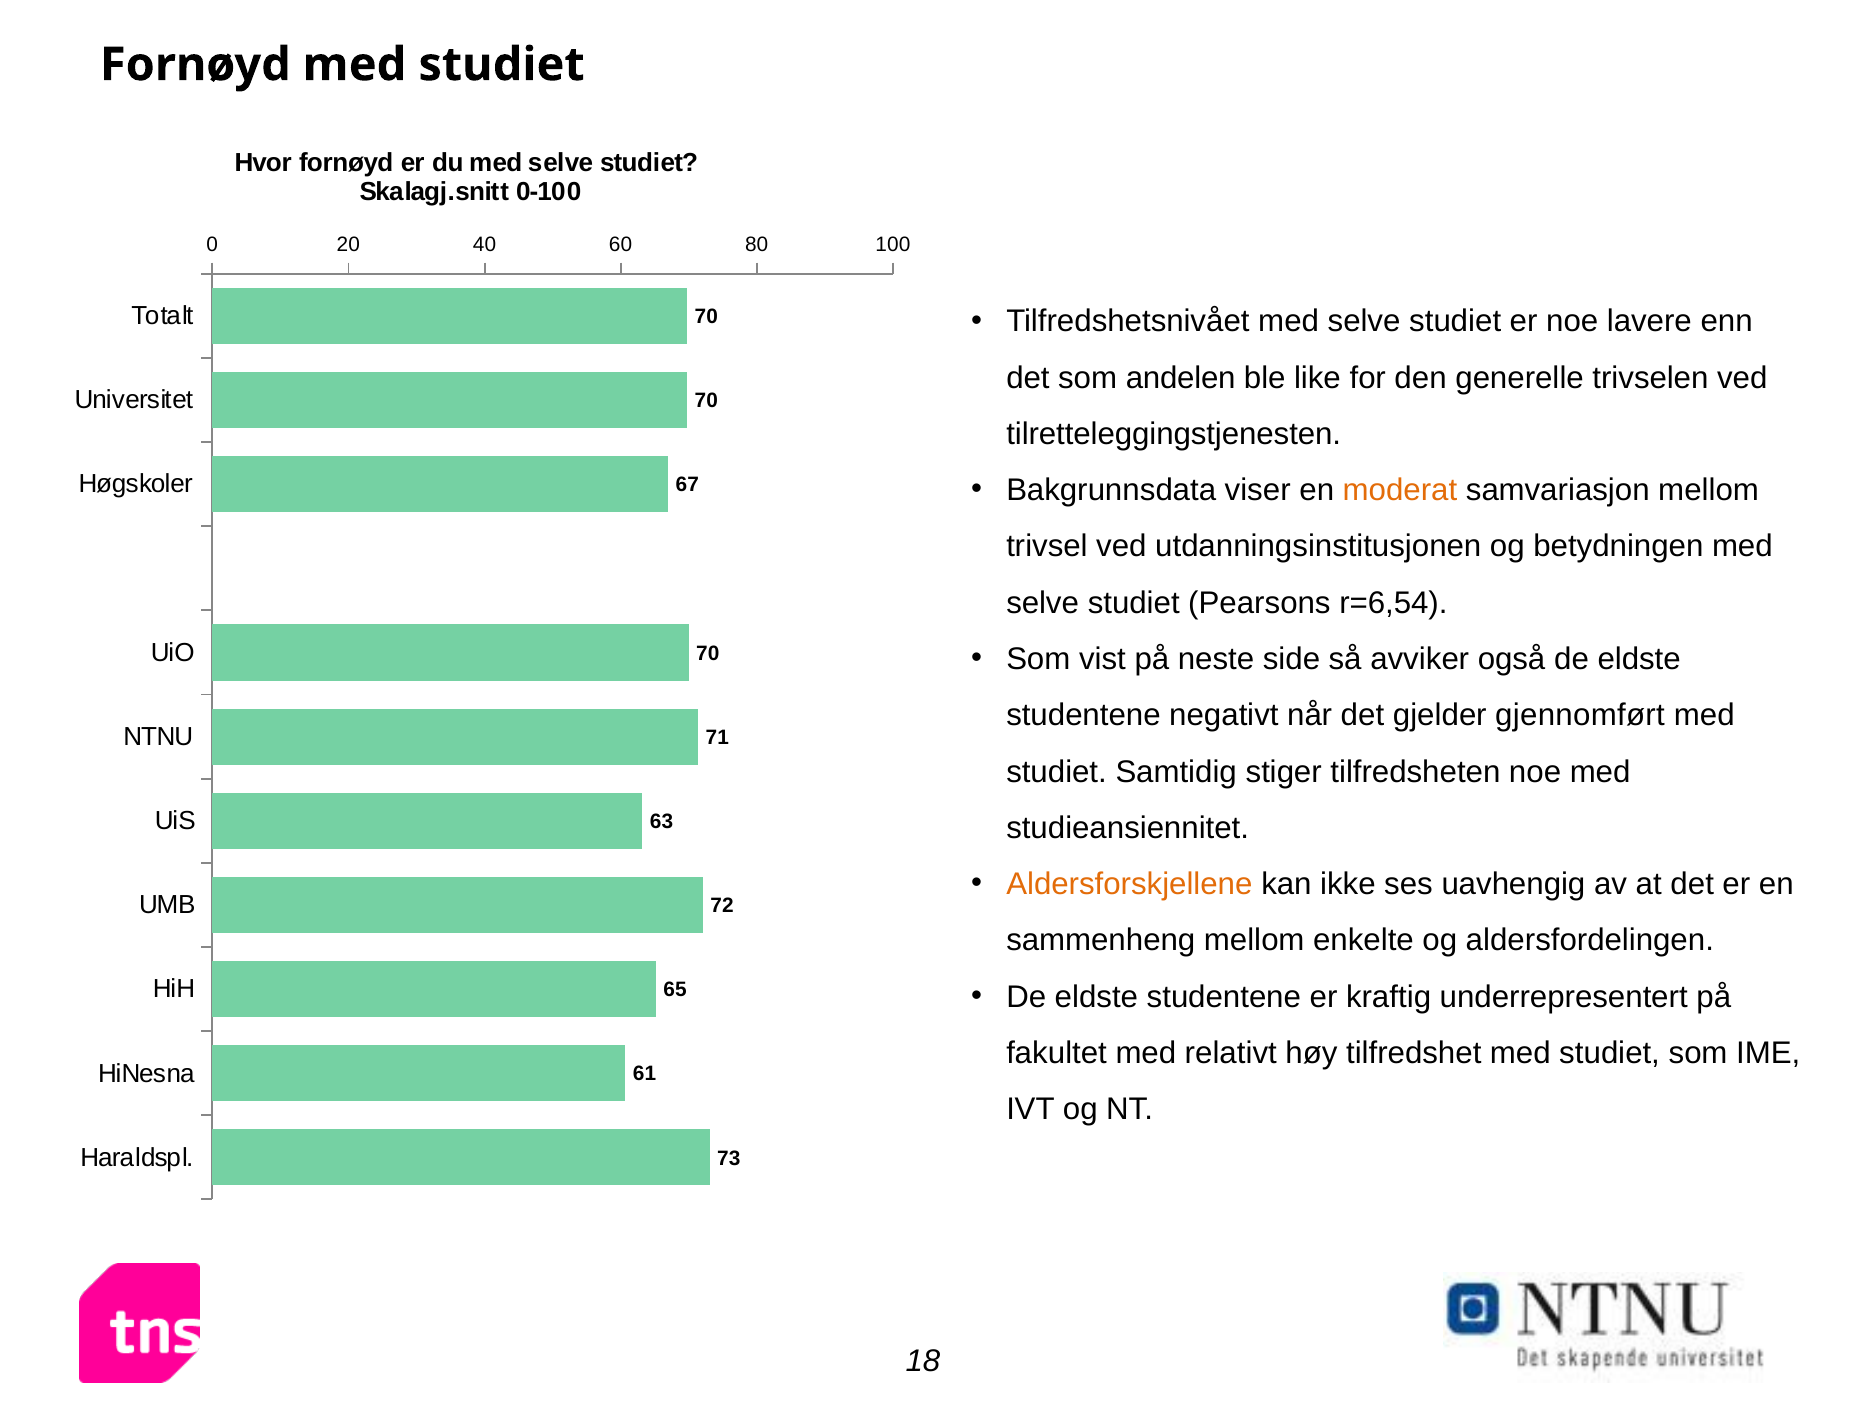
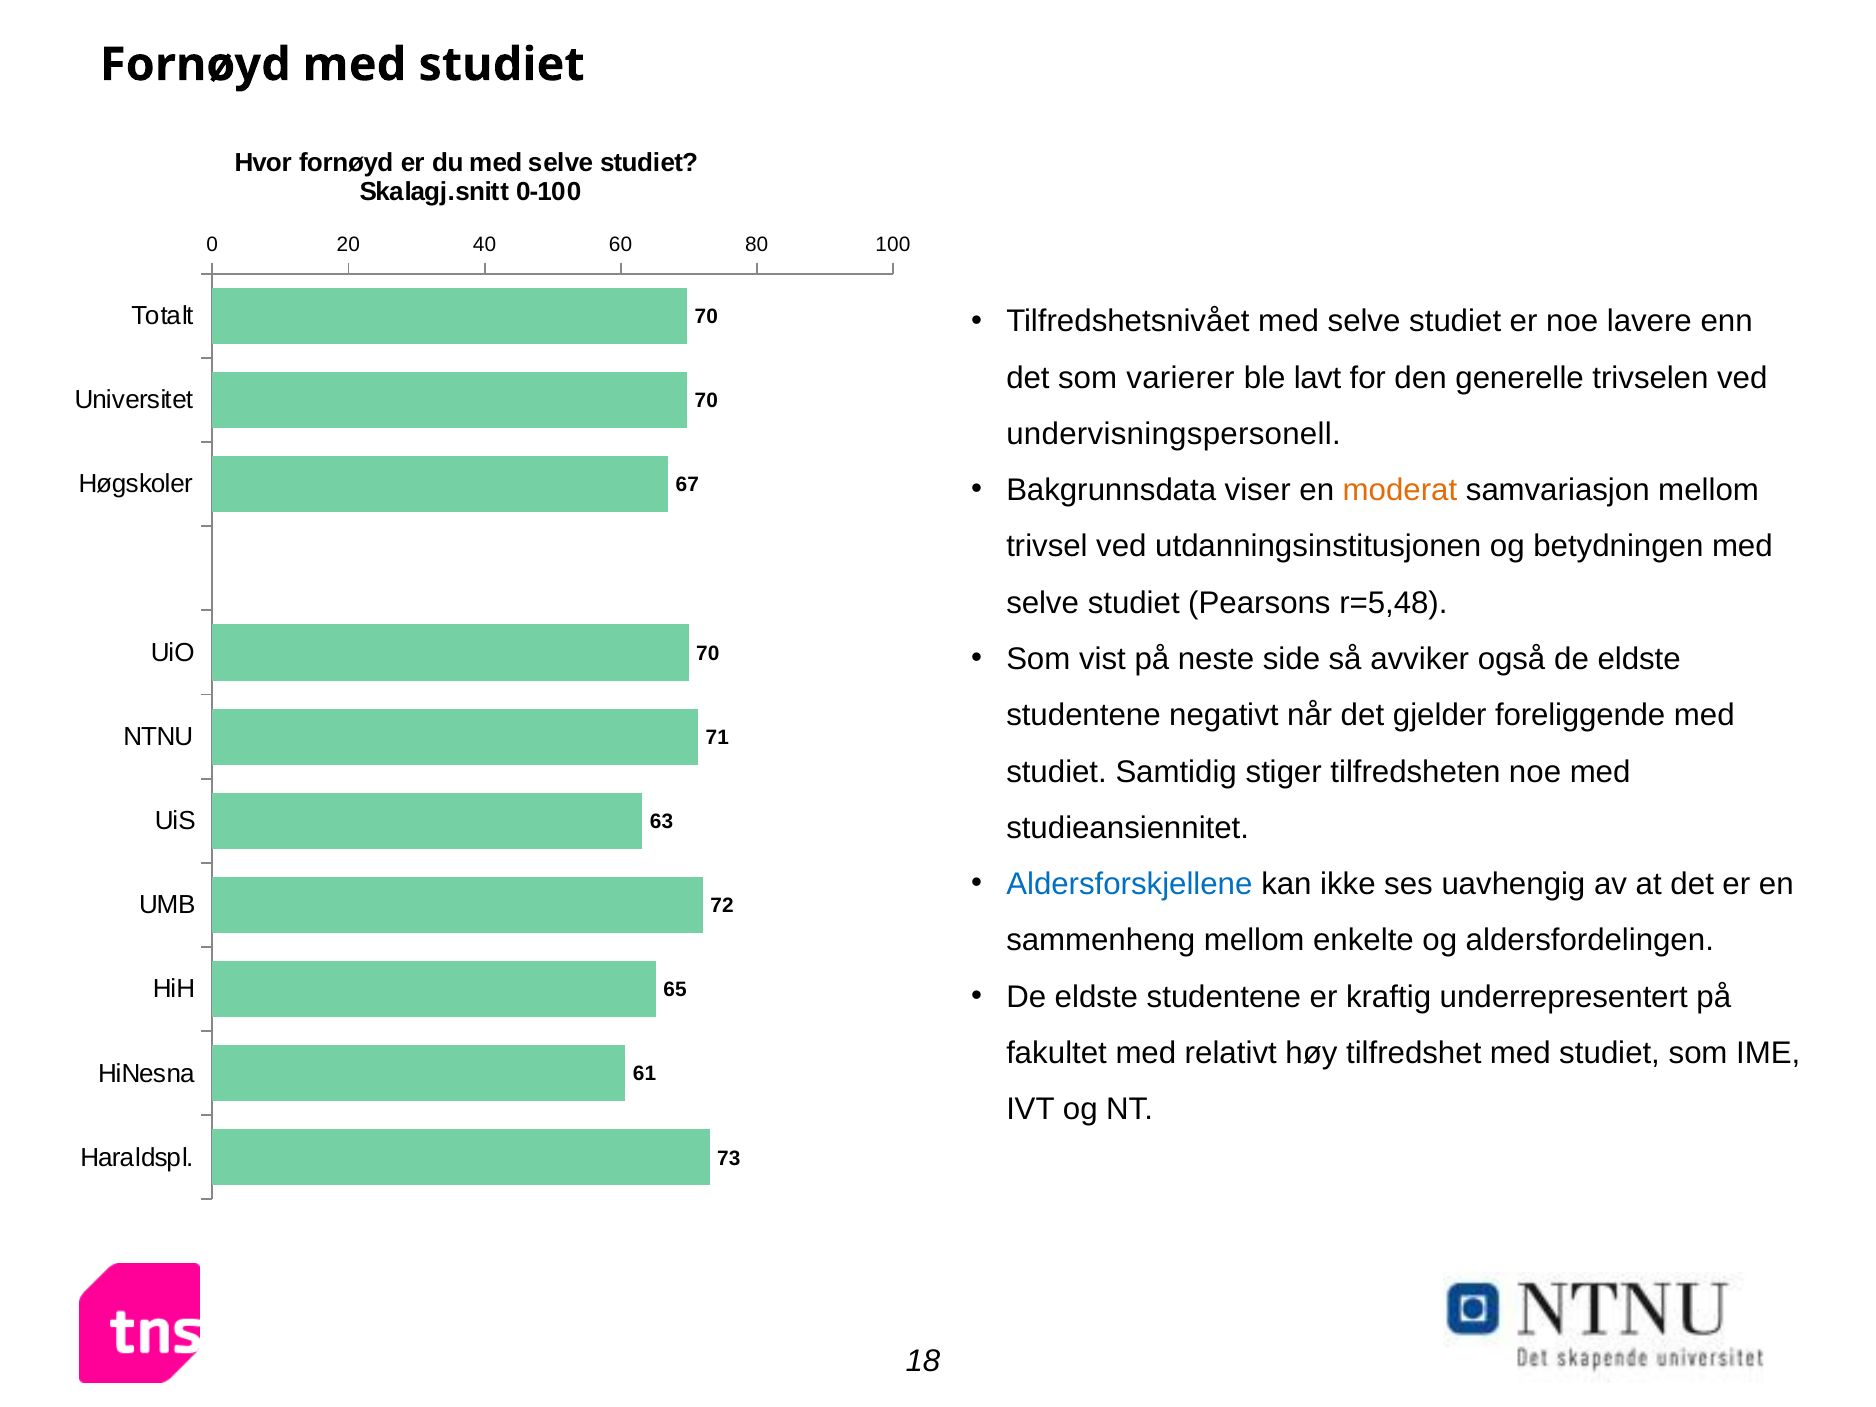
andelen: andelen -> varierer (1180, 378)
like: like -> lavt (1318, 378)
tilretteleggingstjenesten: tilretteleggingstjenesten -> undervisningspersonell (1174, 434)
r=6,54: r=6,54 -> r=5,48 (1393, 603)
gjennomført: gjennomført -> foreliggende (1580, 715)
Aldersforskjellene colour: orange -> blue (1129, 884)
